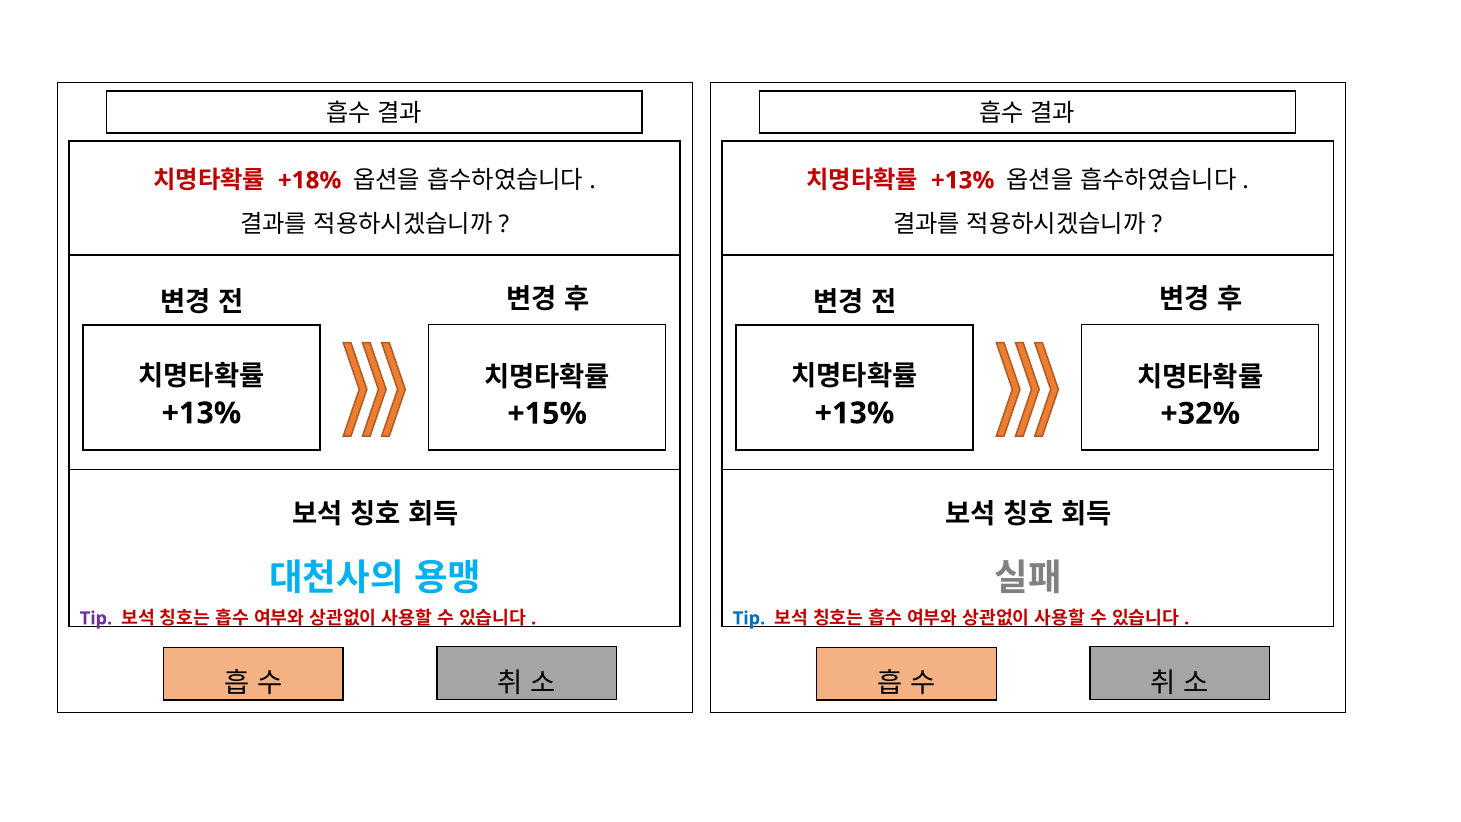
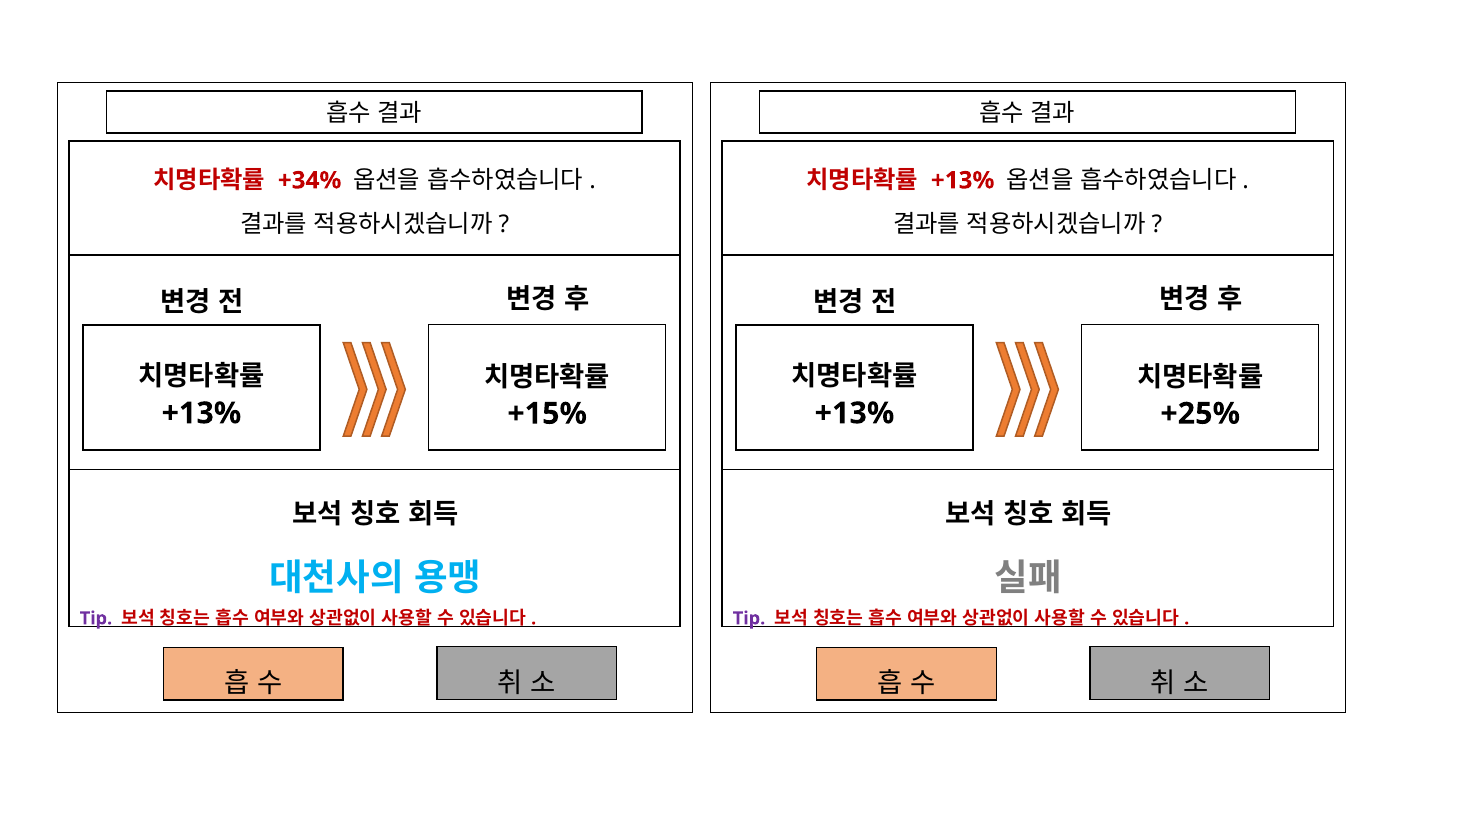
+18%: +18% -> +34% (310, 180)
+32%: +32% -> +25% (1200, 414)
Tip colour: blue -> purple (749, 618)
